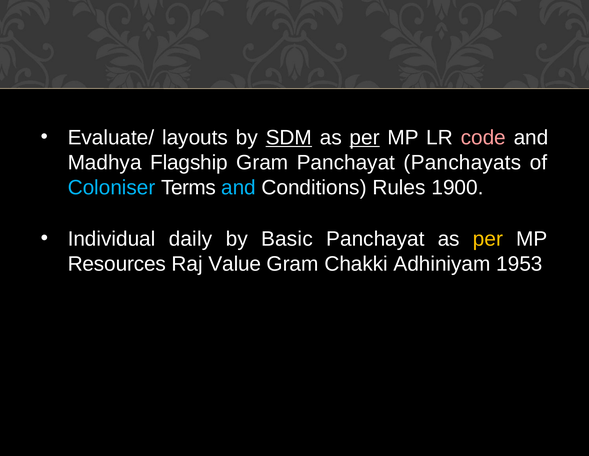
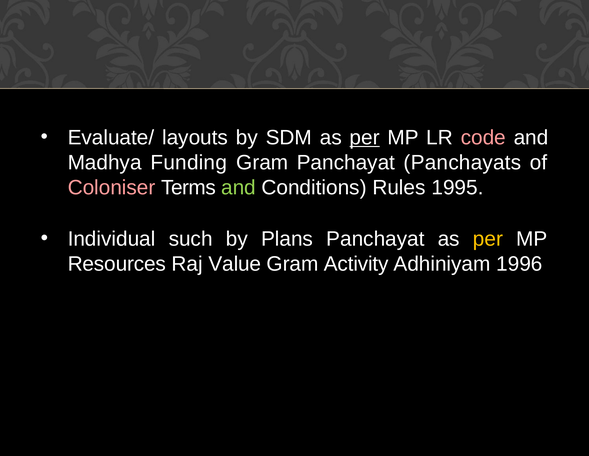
SDM underline: present -> none (289, 137)
Flagship: Flagship -> Funding (189, 162)
Coloniser colour: light blue -> pink (112, 187)
and colour: light blue -> light green (239, 187)
1900: 1900 -> 1995 (458, 187)
daily: daily -> such (191, 238)
Basic: Basic -> Plans (287, 238)
Chakki: Chakki -> Activity (356, 263)
1953: 1953 -> 1996 (519, 263)
